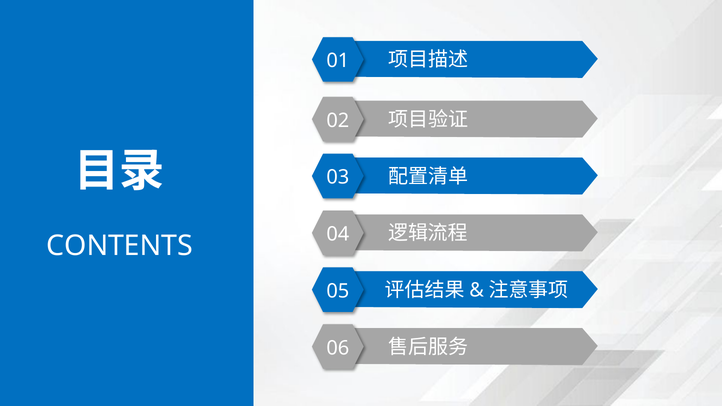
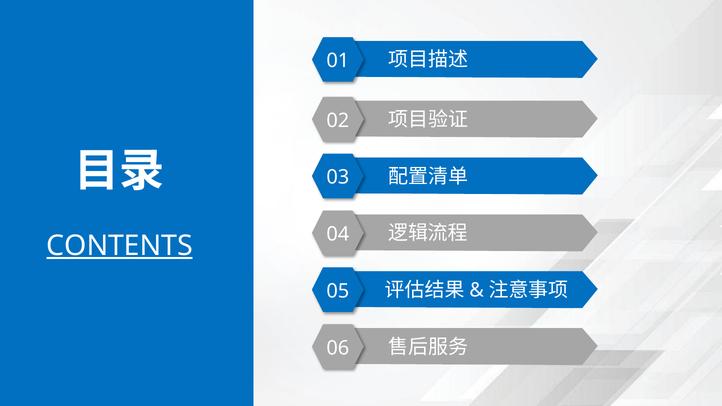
CONTENTS underline: none -> present (120, 246)
